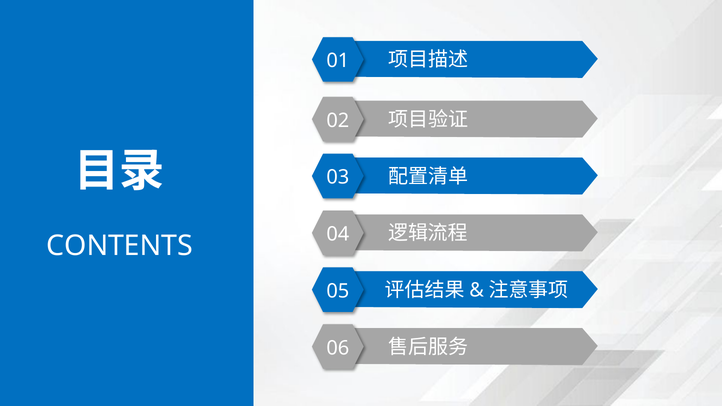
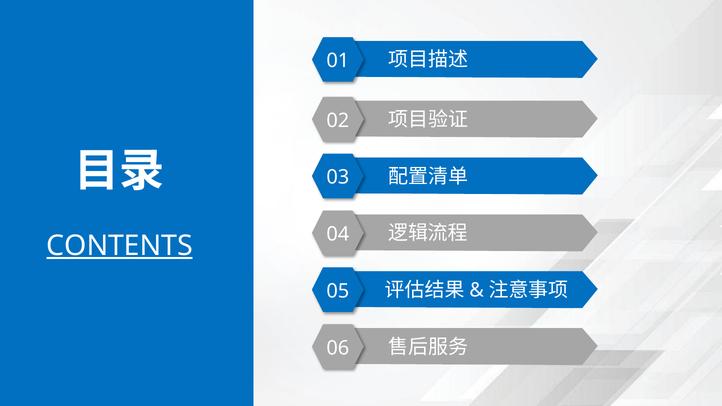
CONTENTS underline: none -> present (120, 246)
